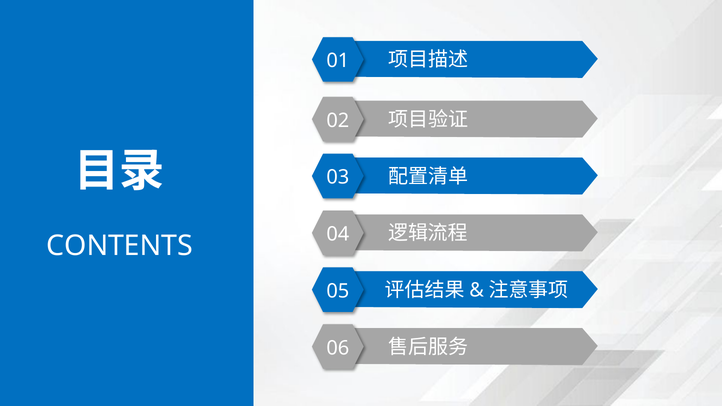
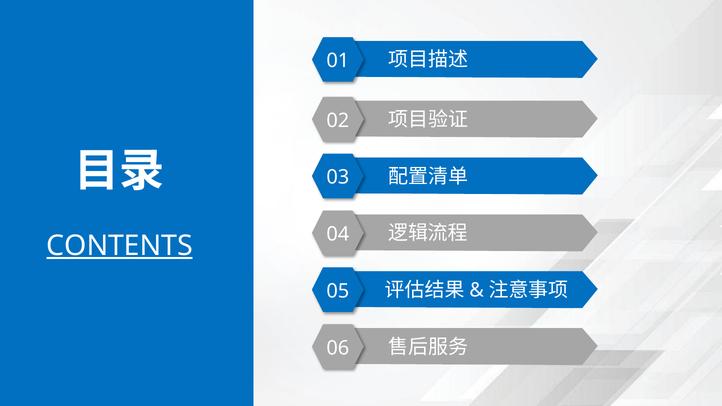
CONTENTS underline: none -> present (120, 246)
